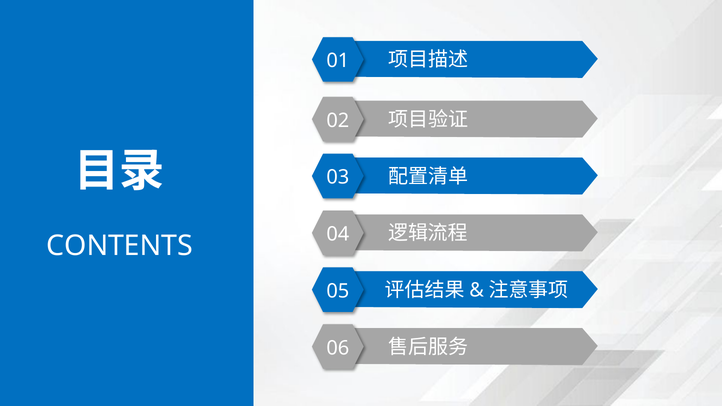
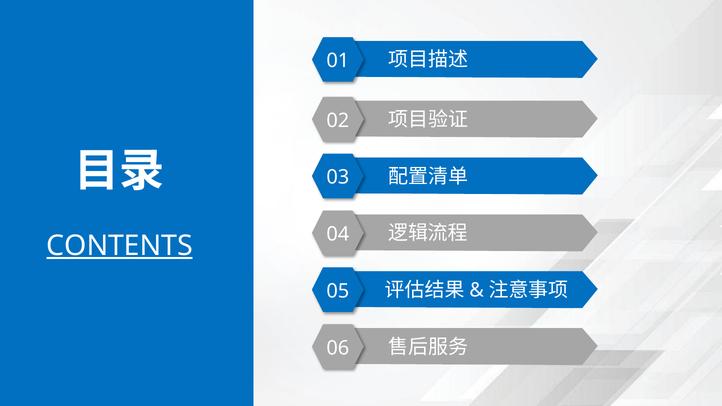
CONTENTS underline: none -> present (120, 246)
